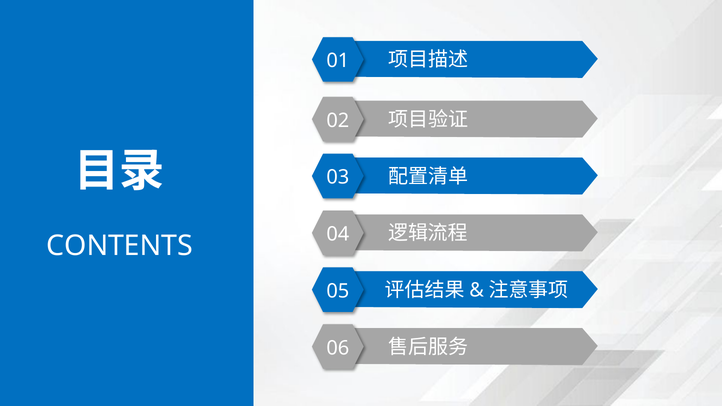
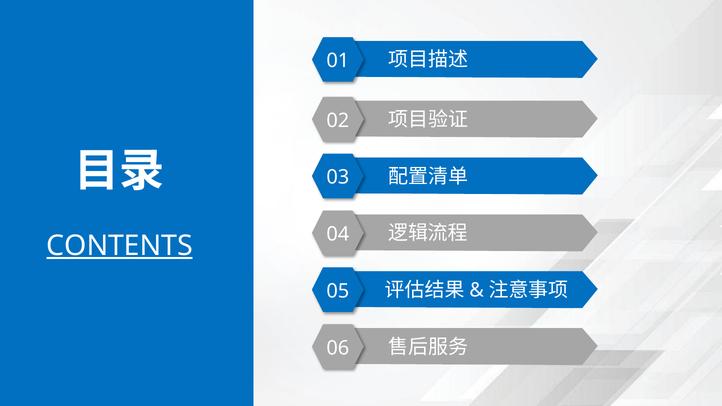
CONTENTS underline: none -> present (120, 246)
